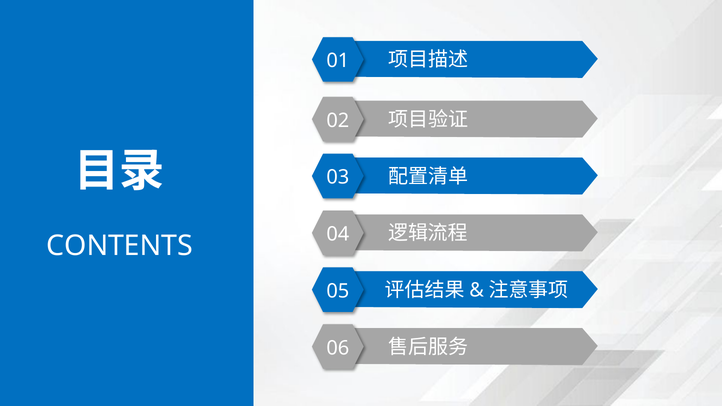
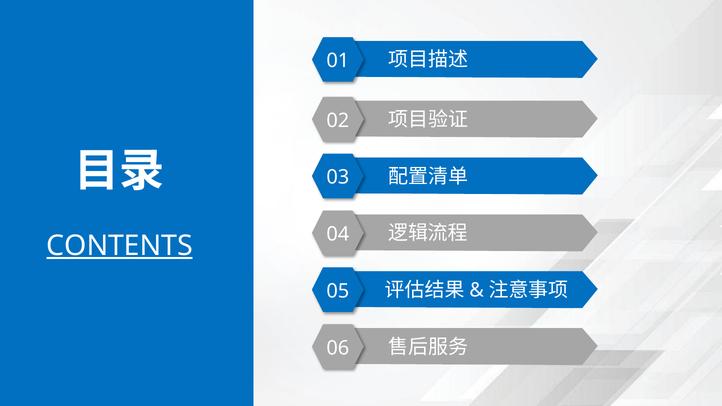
CONTENTS underline: none -> present (120, 246)
